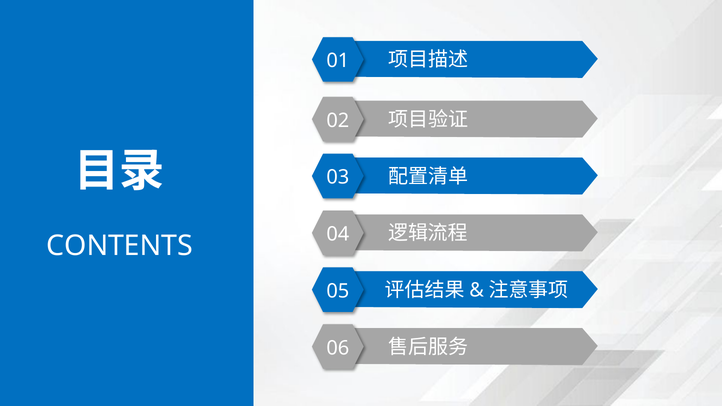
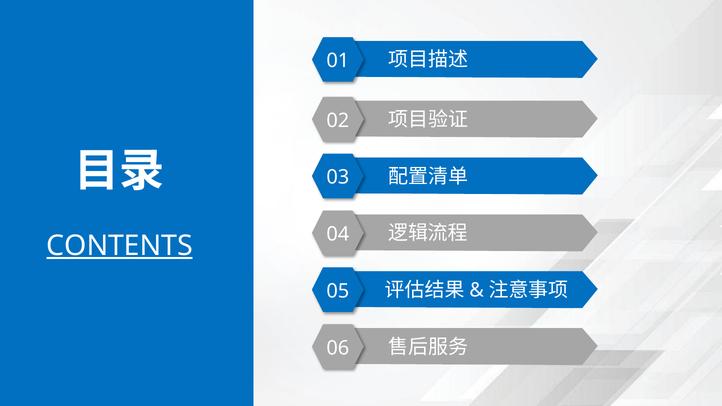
CONTENTS underline: none -> present (120, 246)
